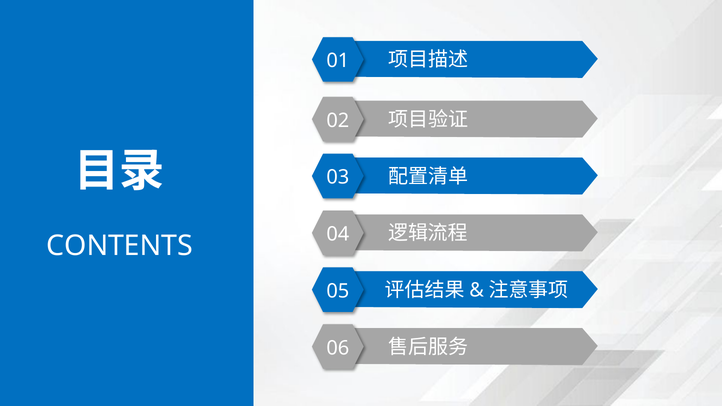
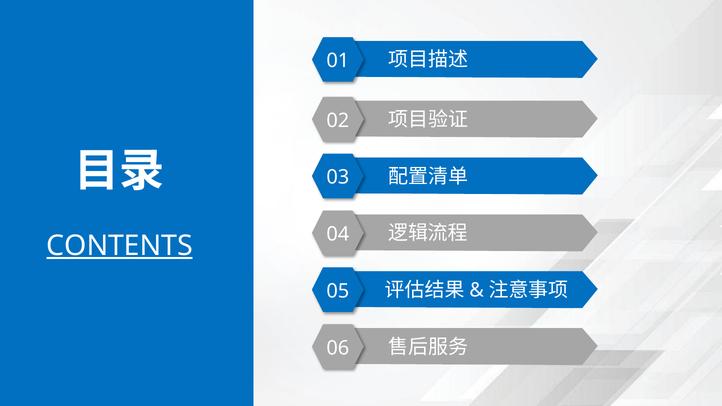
CONTENTS underline: none -> present (120, 246)
